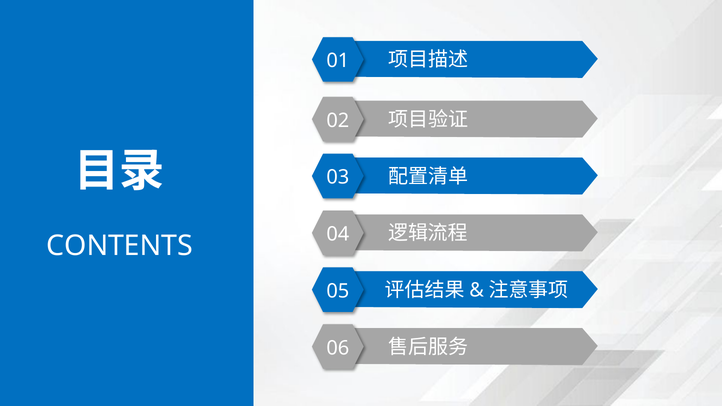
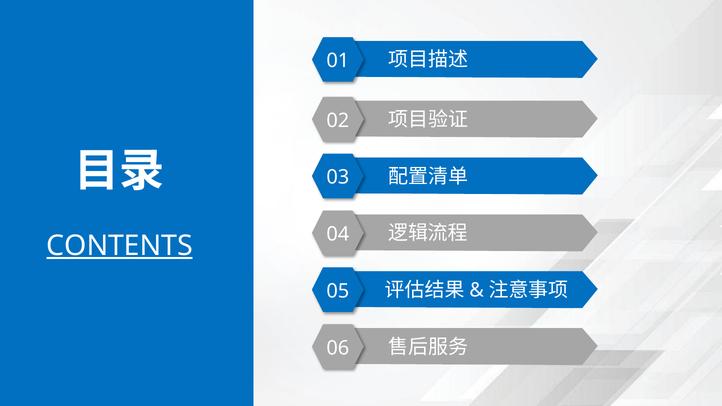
CONTENTS underline: none -> present (120, 246)
